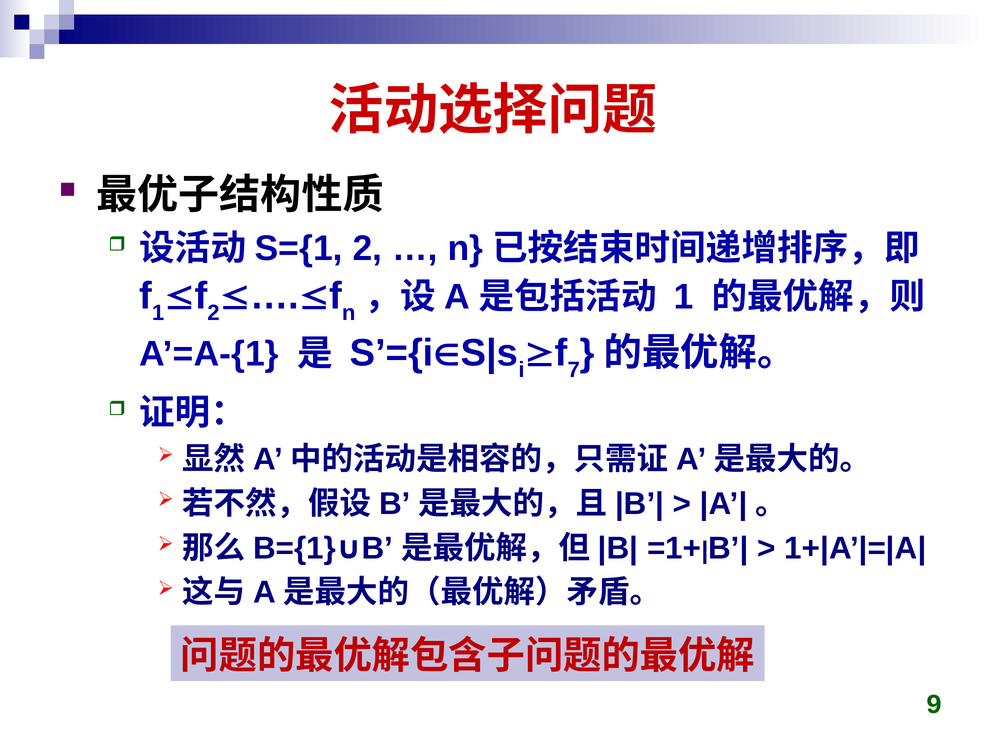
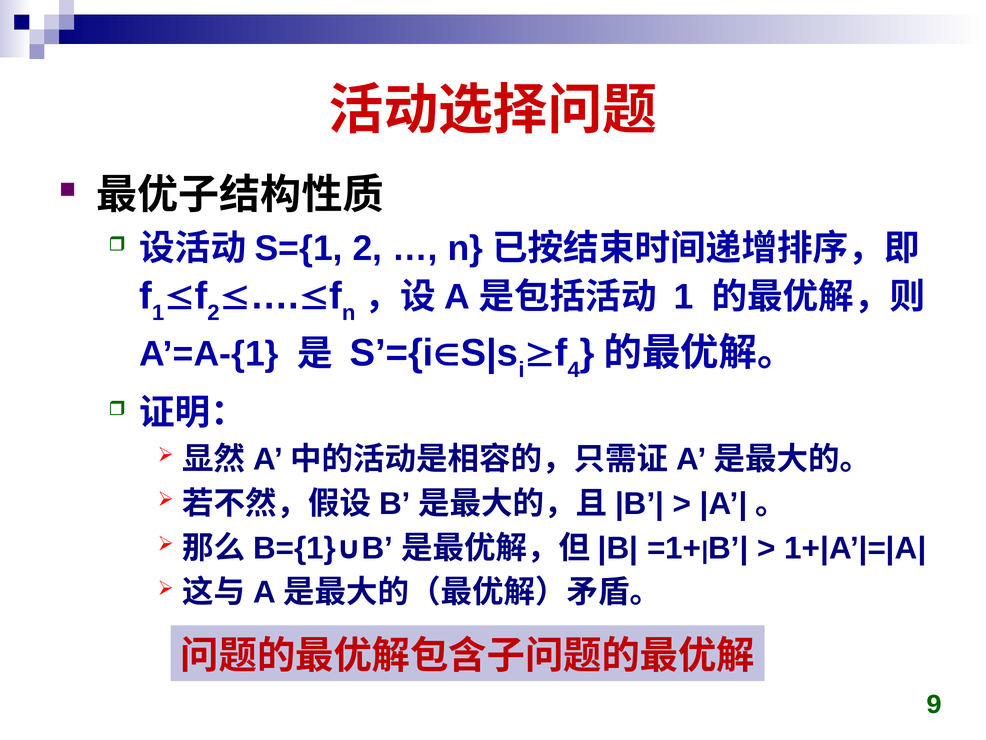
7: 7 -> 4 (574, 369)
